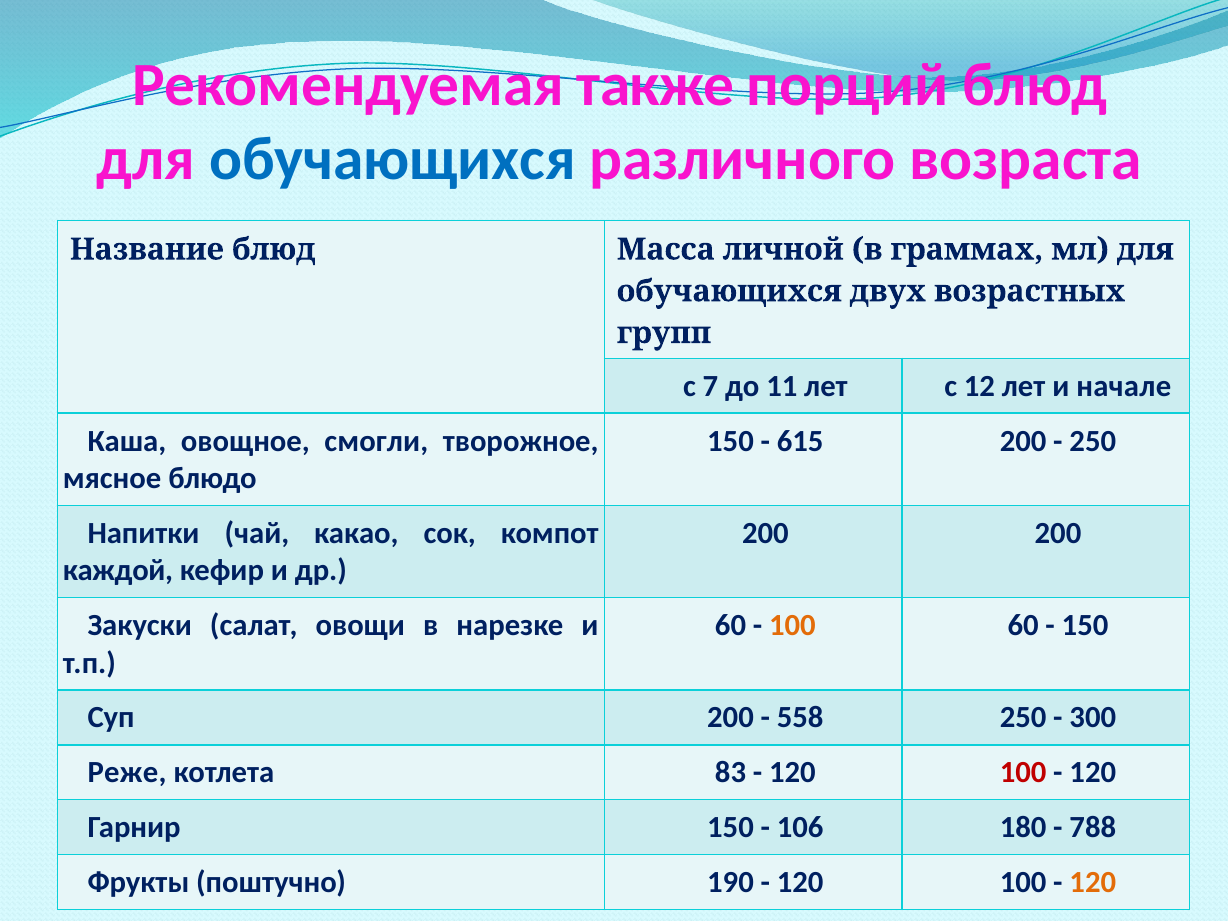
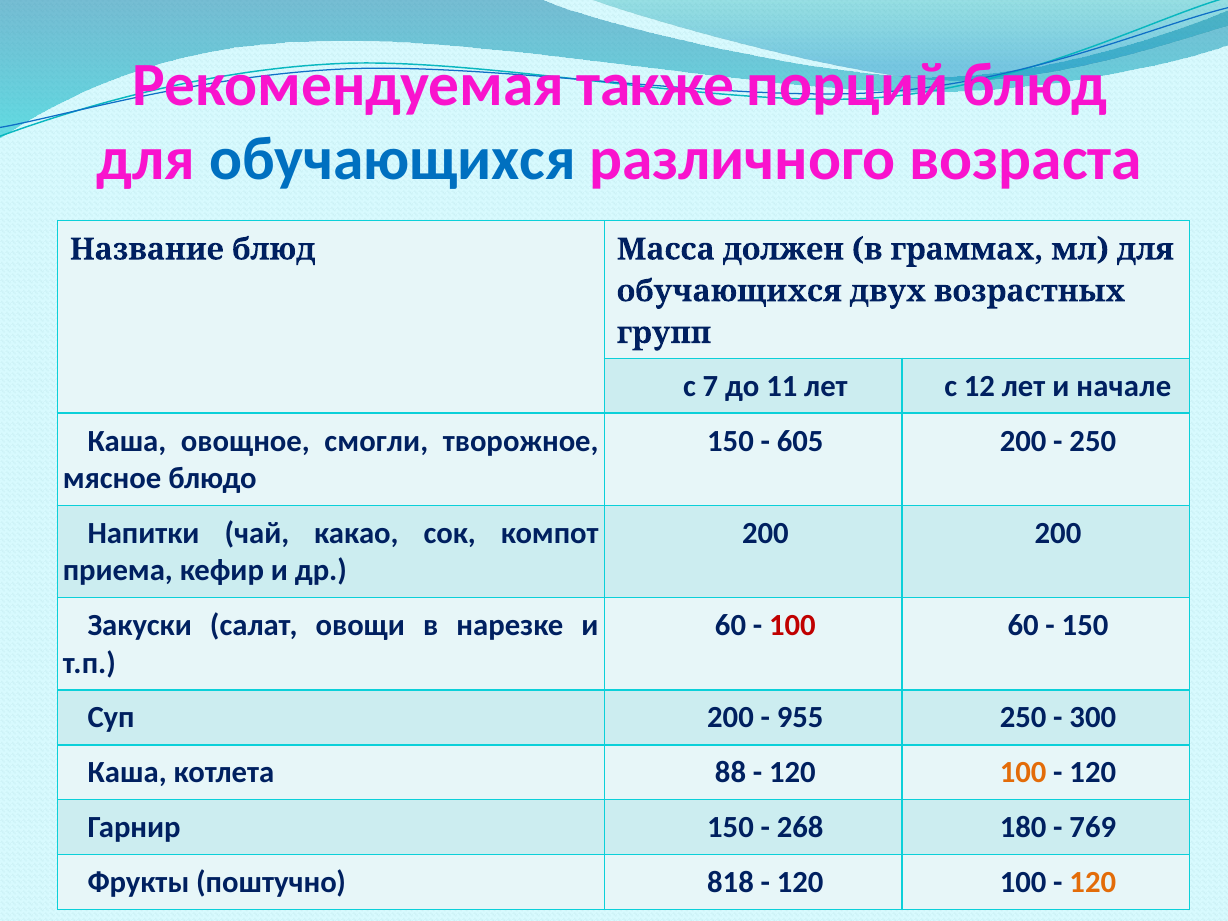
личной: личной -> должен (783, 249)
615: 615 -> 605 (800, 441)
каждой: каждой -> приема (118, 571)
100 colour: orange -> red (792, 625)
558: 558 -> 955 (800, 718)
Реже: Реже -> Каша (127, 773)
83: 83 -> 88 (731, 773)
100 colour: red -> orange (1023, 773)
106: 106 -> 268 (800, 827)
788: 788 -> 769 (1093, 827)
190: 190 -> 818 (731, 882)
